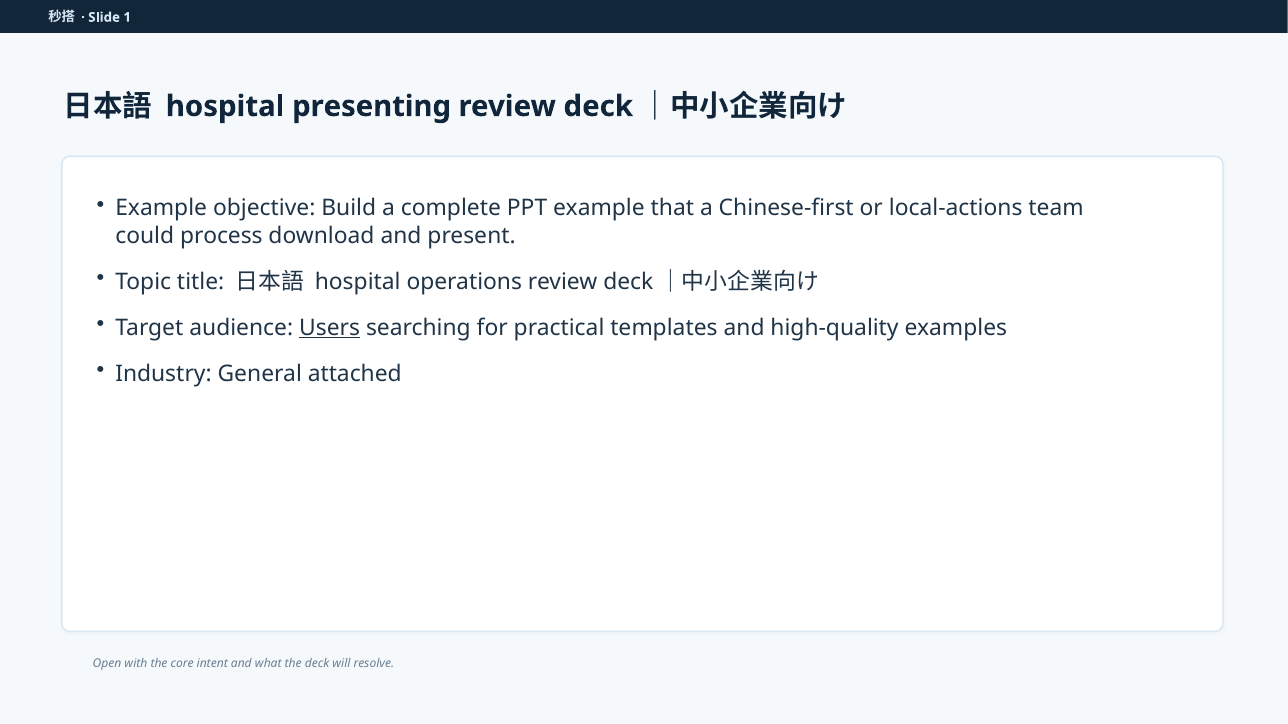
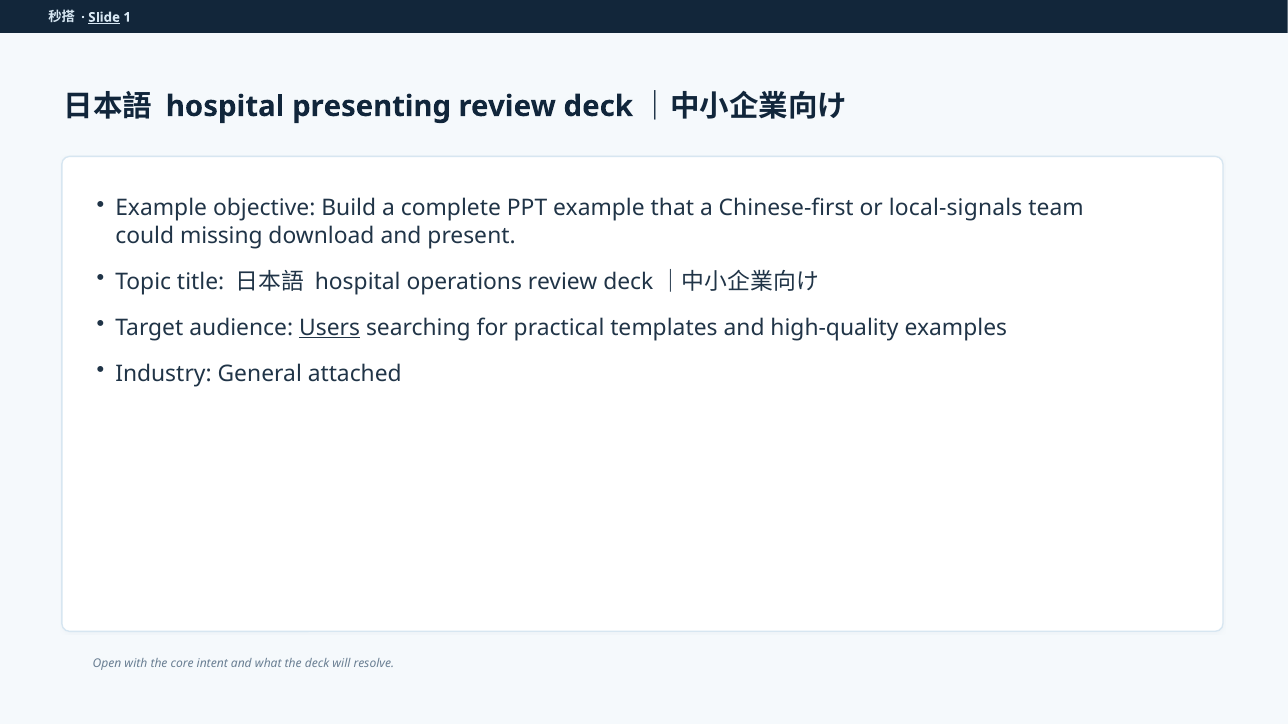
Slide underline: none -> present (104, 17)
local-actions: local-actions -> local-signals (956, 208)
process: process -> missing (221, 236)
